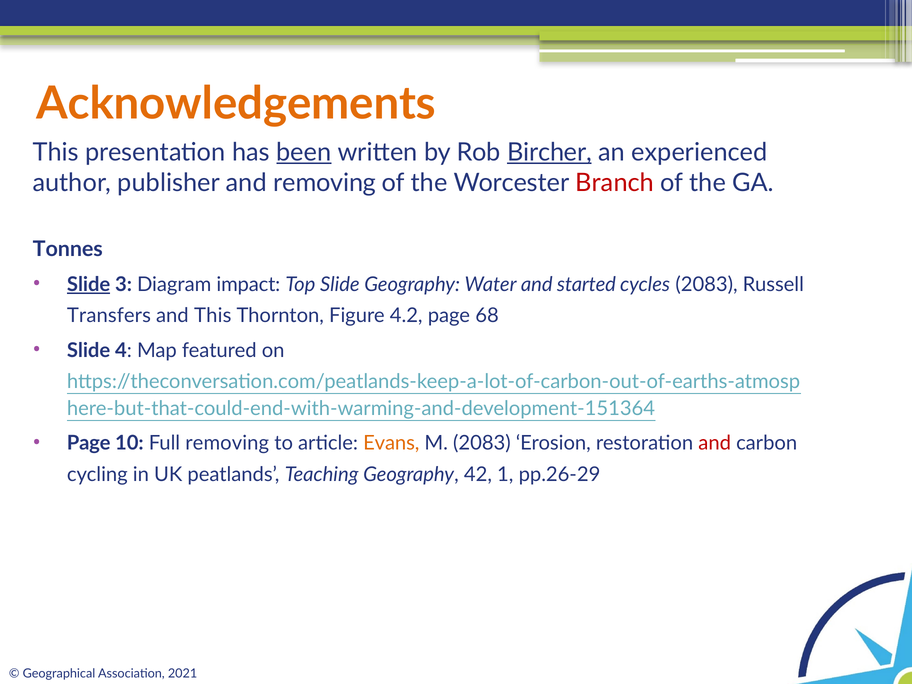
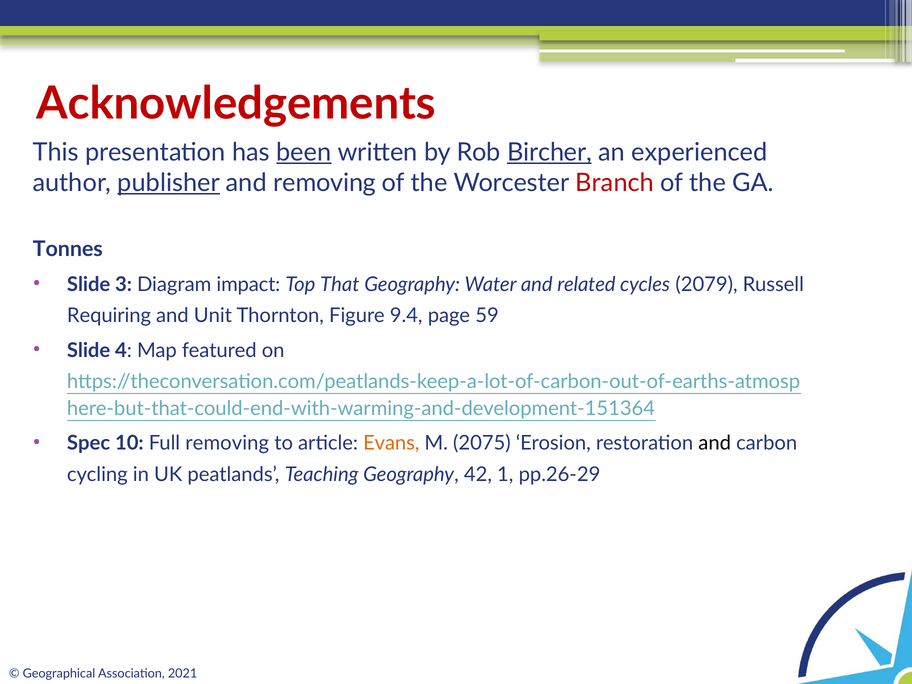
Acknowledgements colour: orange -> red (236, 104)
publisher underline: none -> present (169, 183)
Slide underline: present -> none (89, 284)
Top Slide: Slide -> That (340, 284)
started: started -> related (586, 284)
cycles 2083: 2083 -> 2079 (707, 284)
Transfers: Transfers -> Requiring (109, 315)
and This: This -> Unit (213, 315)
4.2: 4.2 -> 9.4 (406, 315)
68: 68 -> 59 (487, 315)
Page: Page -> Spec (89, 443)
M 2083: 2083 -> 2075 (482, 443)
and colour: red -> black (715, 443)
